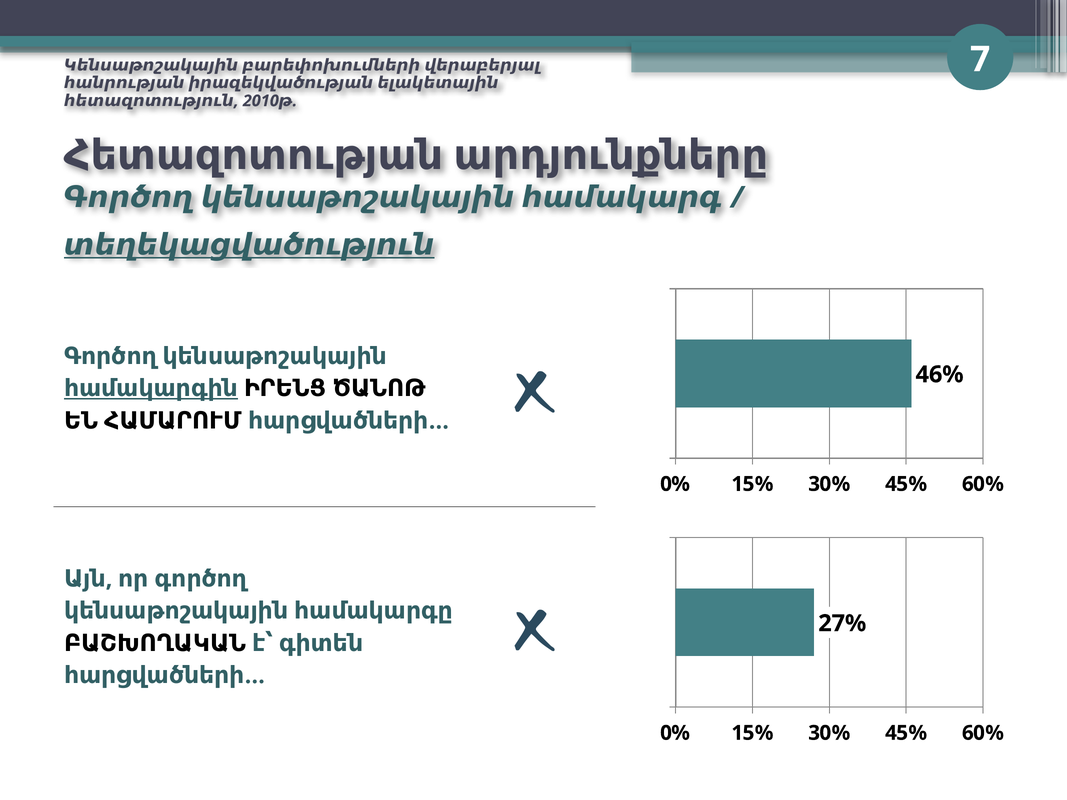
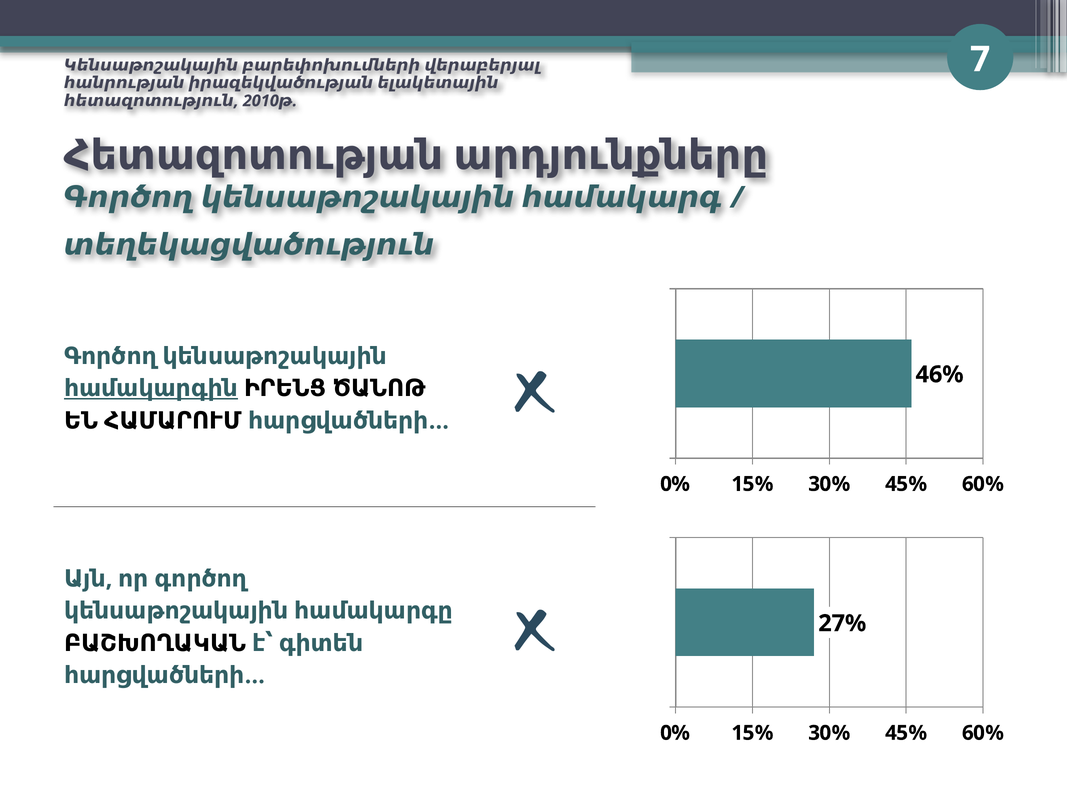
տեղեկացվածություն underline: present -> none (249, 245)
